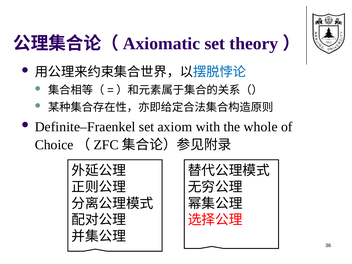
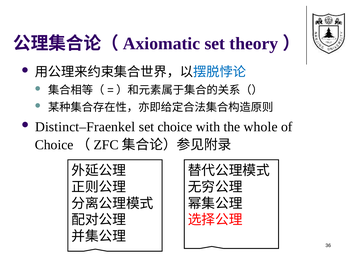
Definite–Fraenkel: Definite–Fraenkel -> Distinct–Fraenkel (85, 127)
set axiom: axiom -> choice (175, 127)
